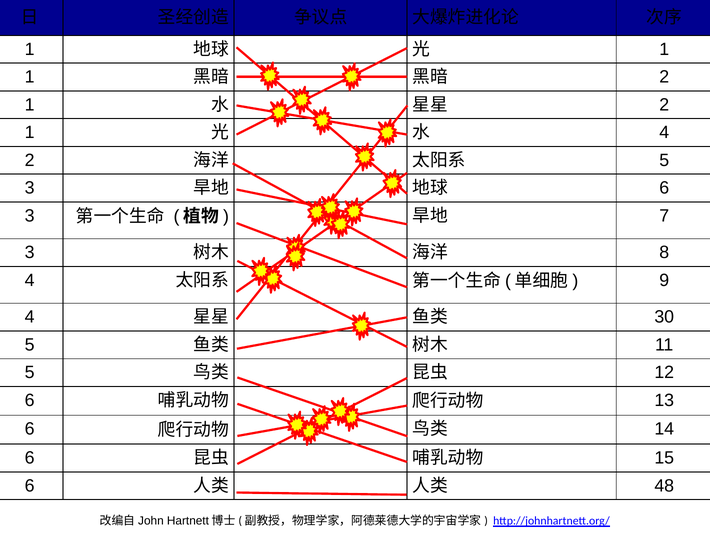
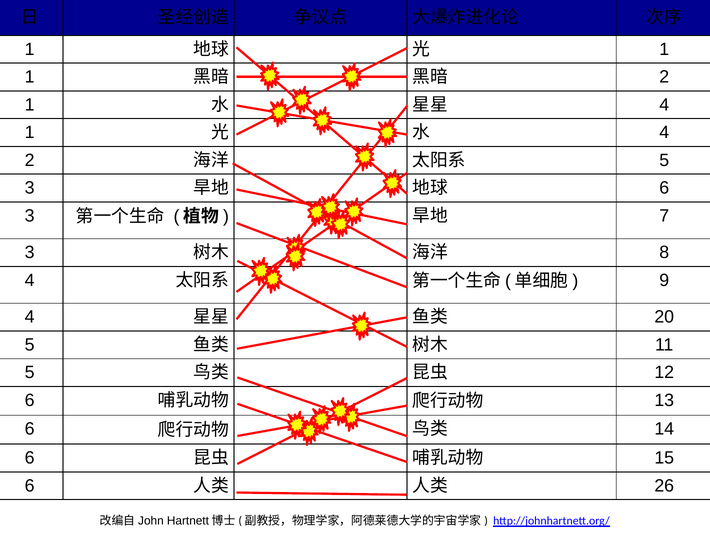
2: 2 -> 4 (664, 105)
30: 30 -> 20 (664, 317)
48: 48 -> 26 (664, 485)
